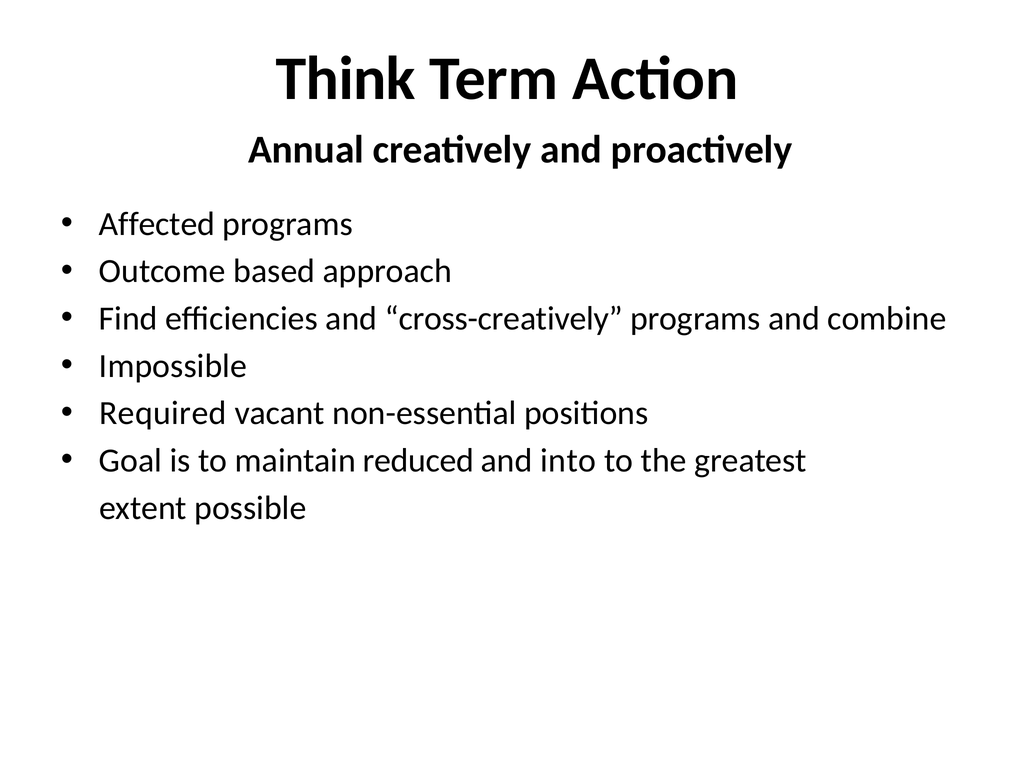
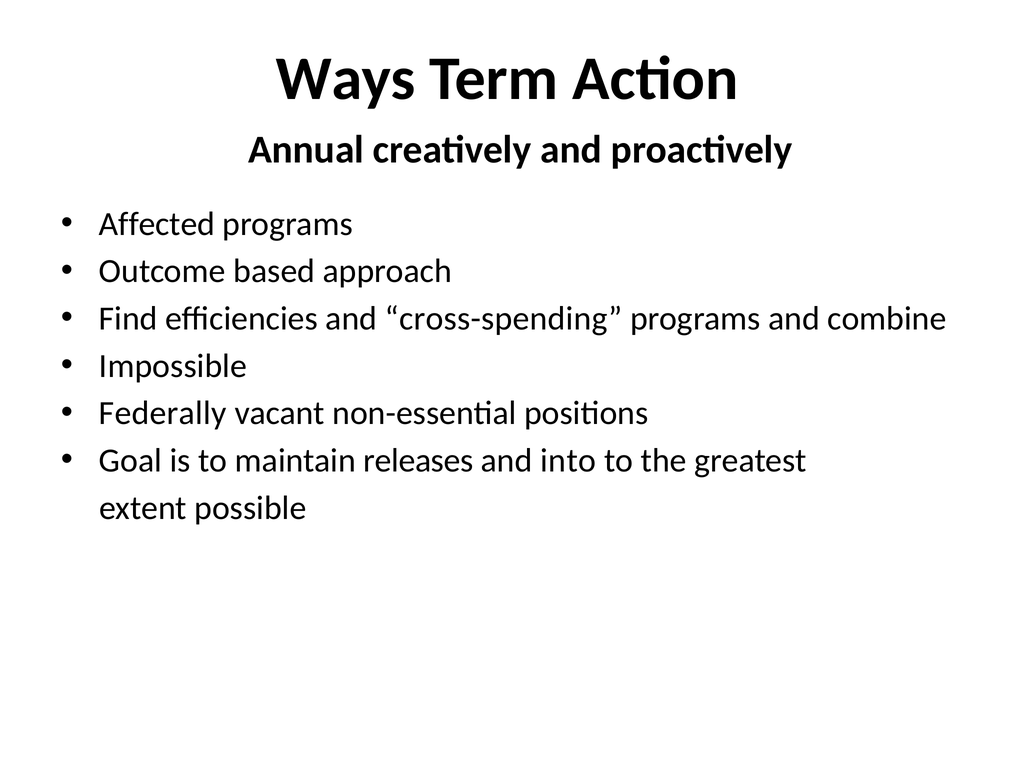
Think: Think -> Ways (346, 79)
cross-creatively: cross-creatively -> cross-spending (504, 319)
Required: Required -> Federally (163, 413)
reduced: reduced -> releases (418, 461)
